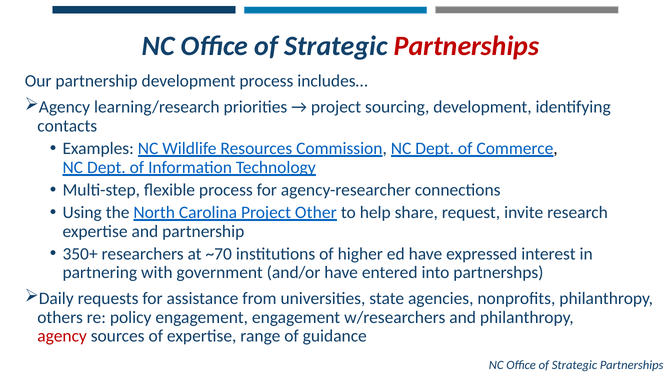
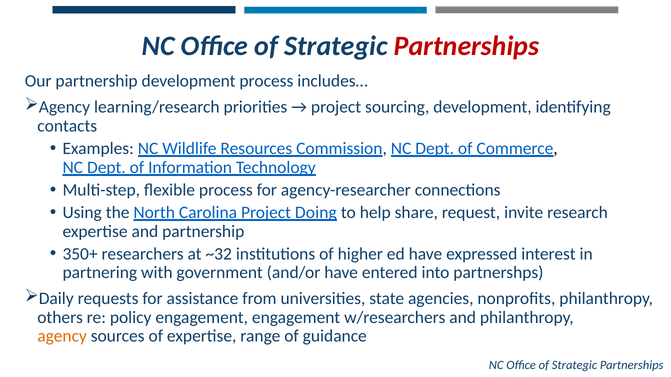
Other: Other -> Doing (316, 213)
~70: ~70 -> ~32 (219, 254)
agency colour: red -> orange (62, 337)
